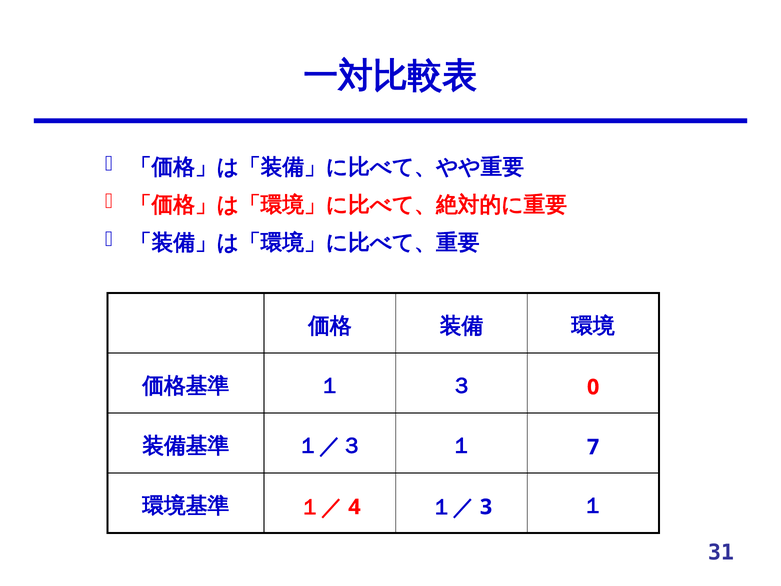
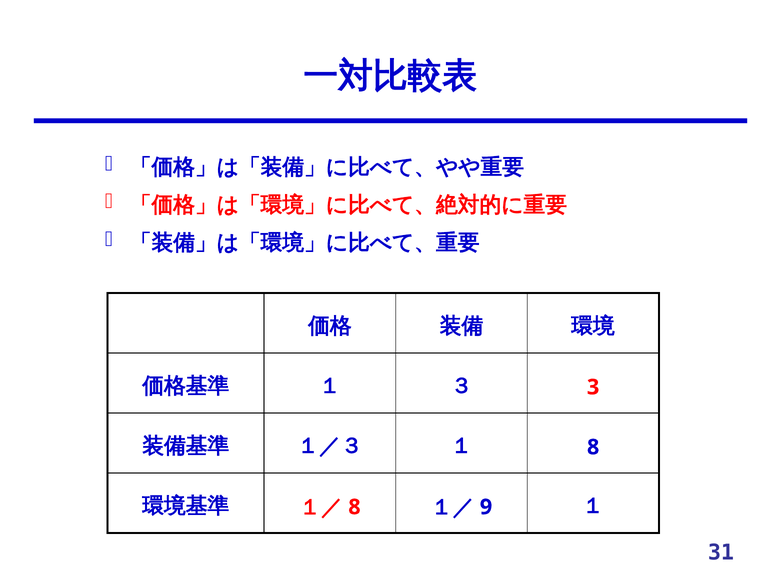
0: 0 -> 3 (593, 387)
１ 7: 7 -> 8 (593, 447)
4: 4 -> 8 (354, 507)
3: 3 -> 9 (486, 507)
